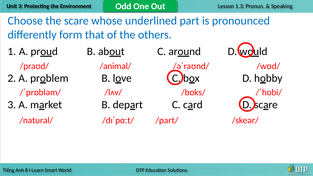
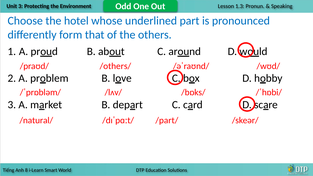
the scare: scare -> hotel (76, 21)
/animal/: /animal/ -> /others/ (115, 66)
